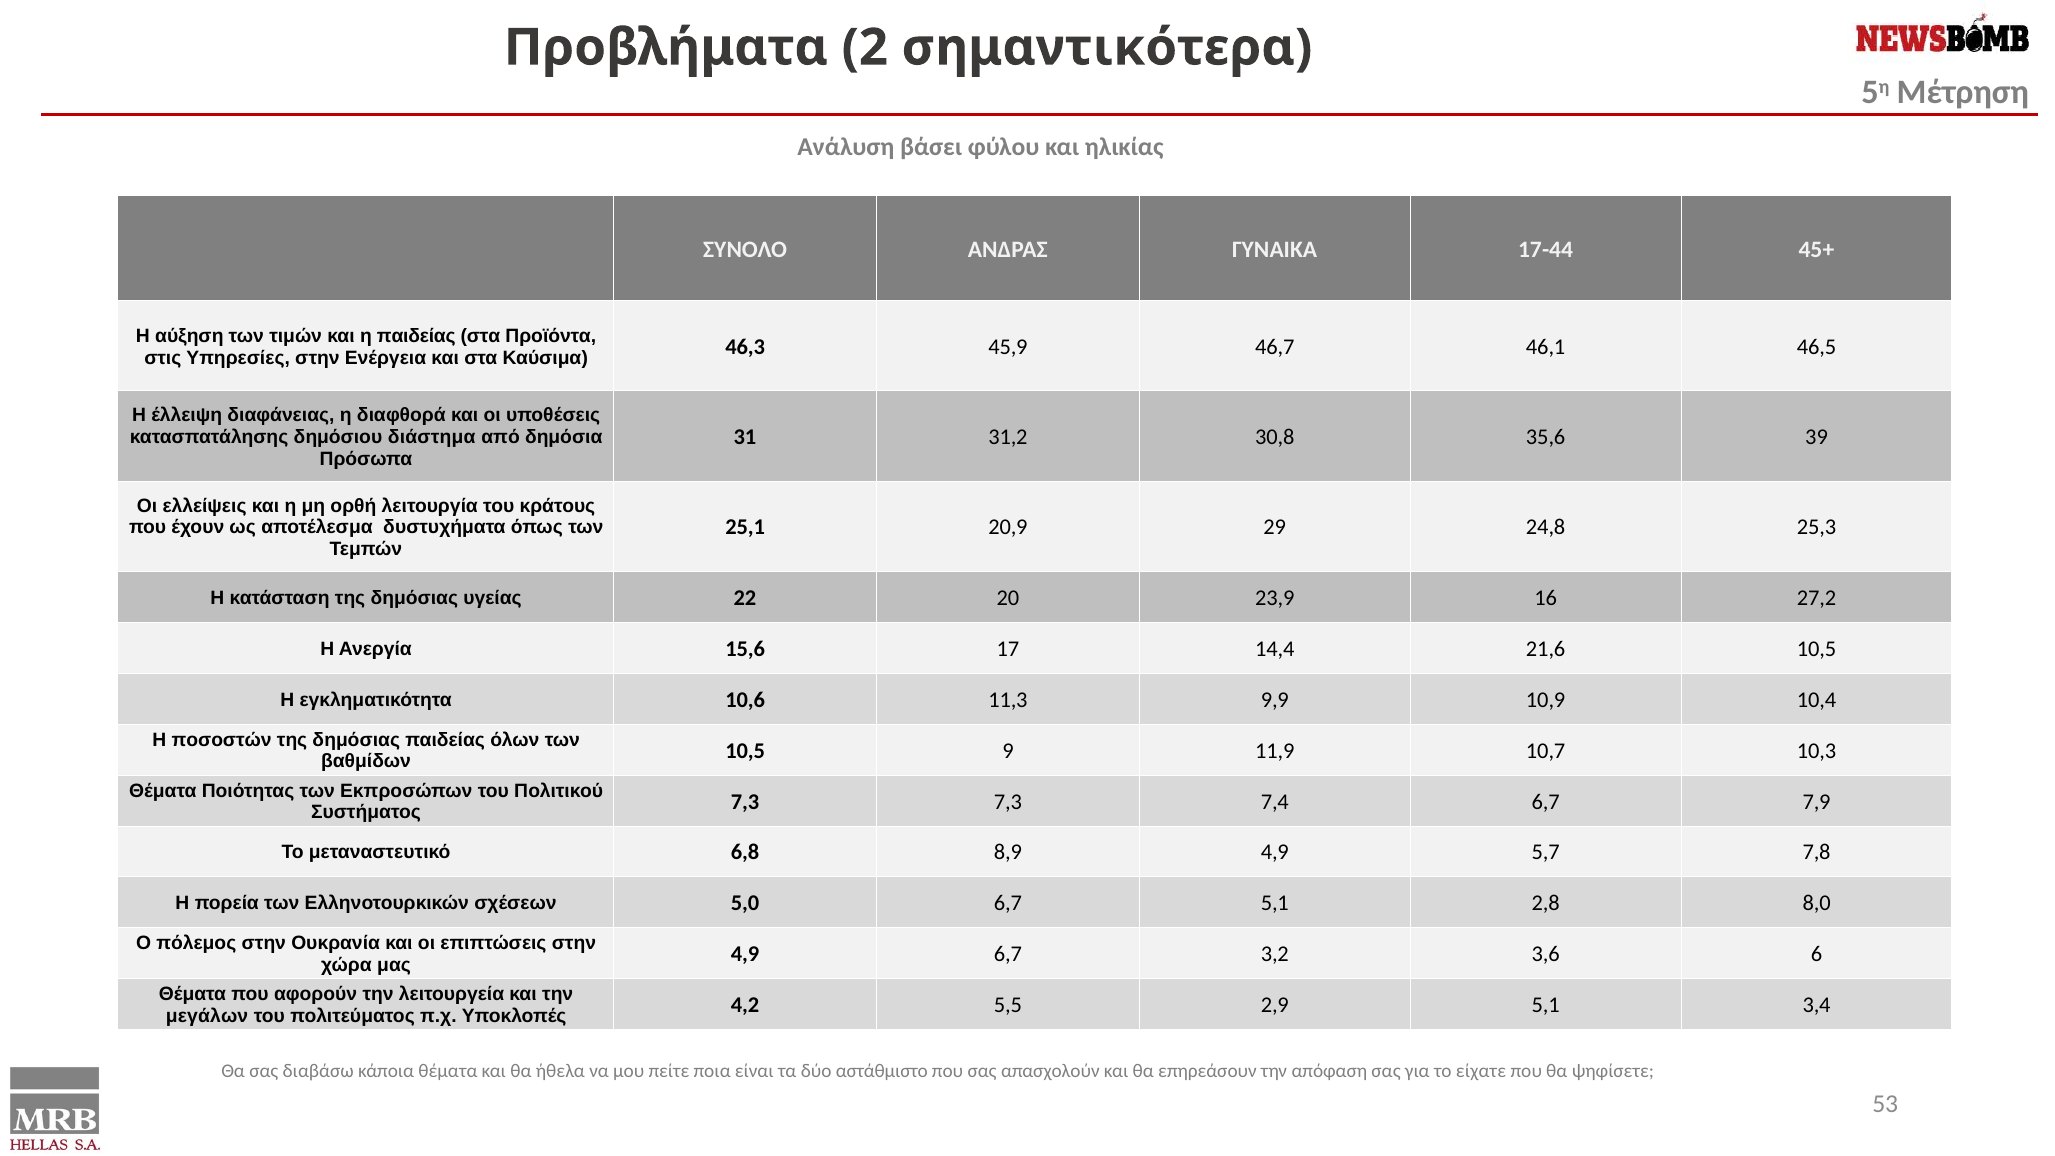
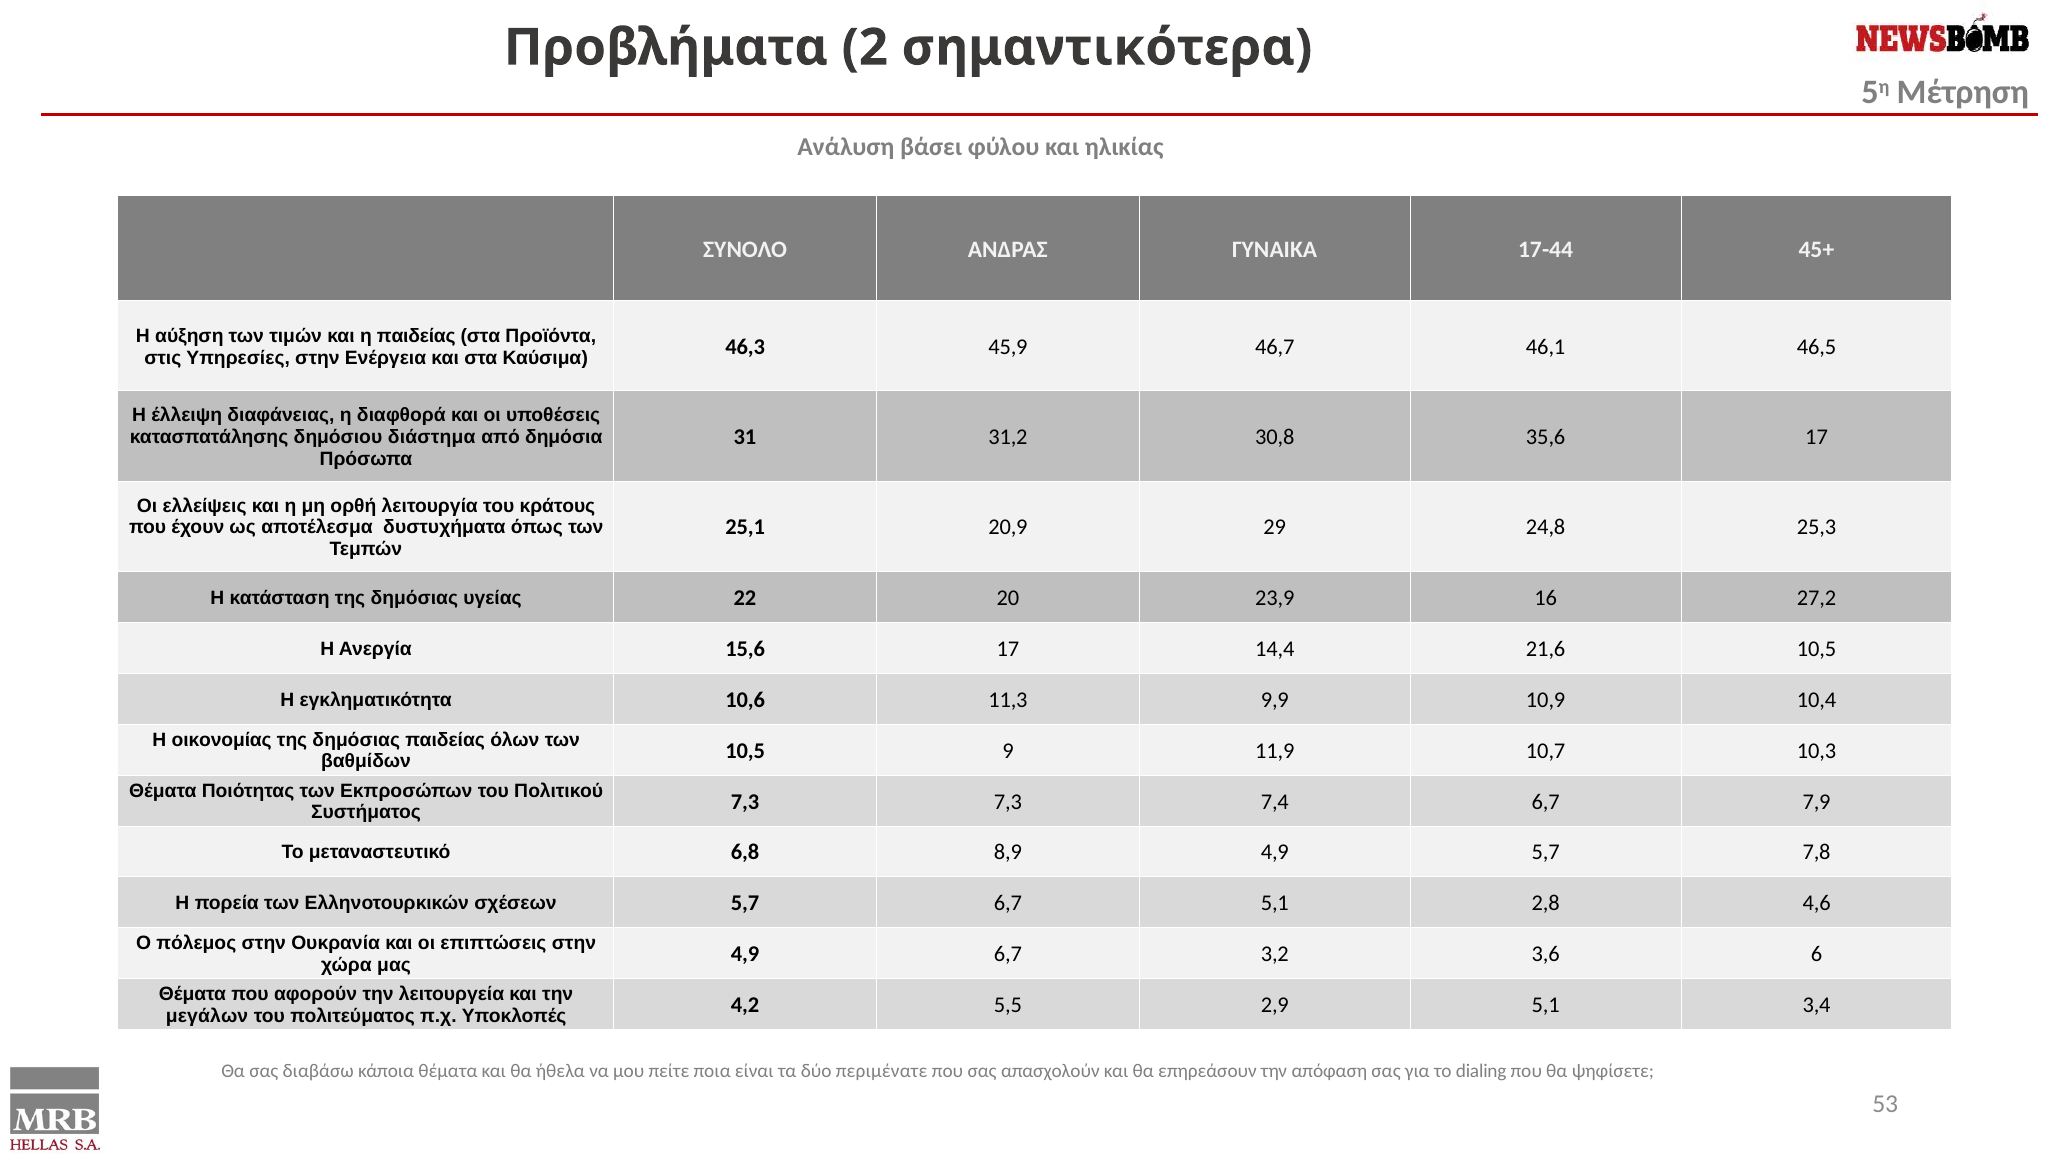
35,6 39: 39 -> 17 (1817, 437)
ποσοστών: ποσοστών -> οικονομίας (222, 740)
σχέσεων 5,0: 5,0 -> 5,7 (745, 903)
8,0: 8,0 -> 4,6 (1817, 903)
αστάθμιστο: αστάθμιστο -> περιμένατε (882, 1071)
είχατε: είχατε -> dialing (1481, 1071)
